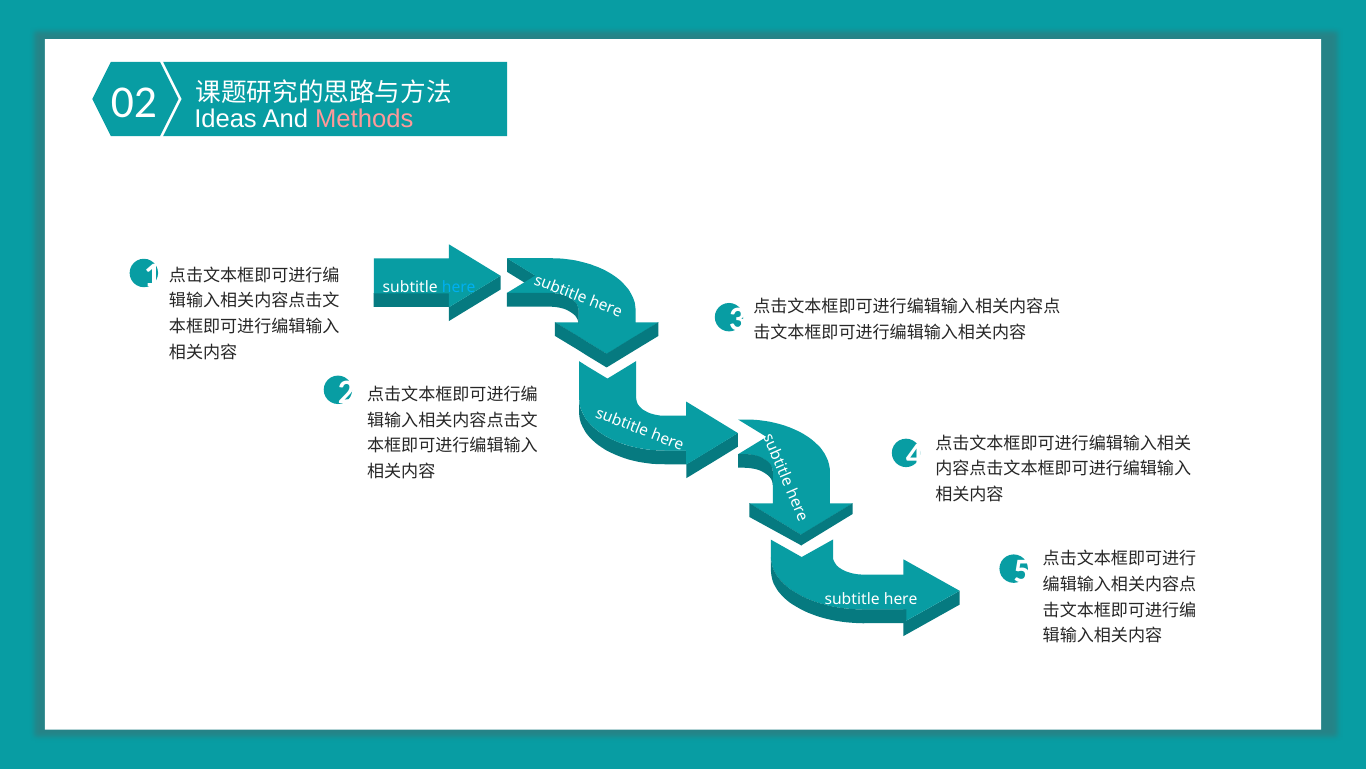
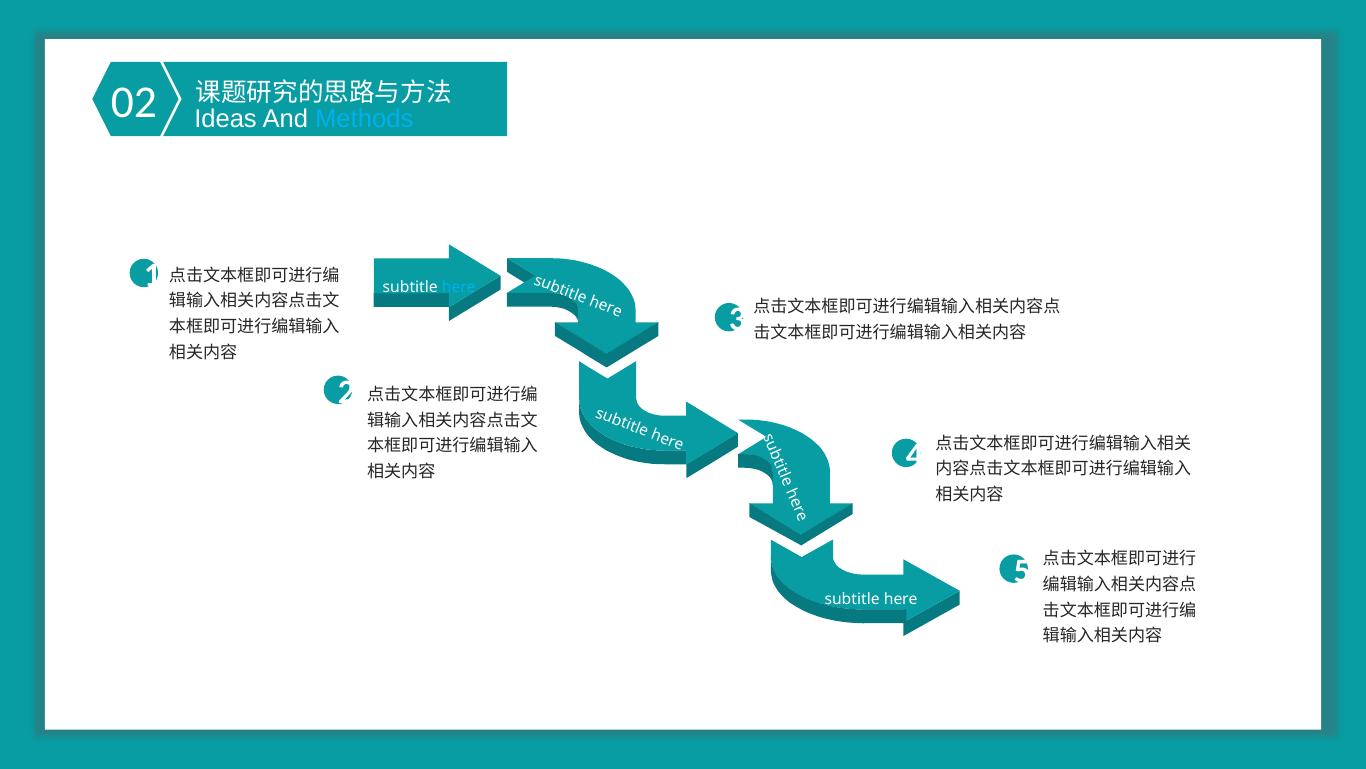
Methods colour: pink -> light blue (364, 119)
